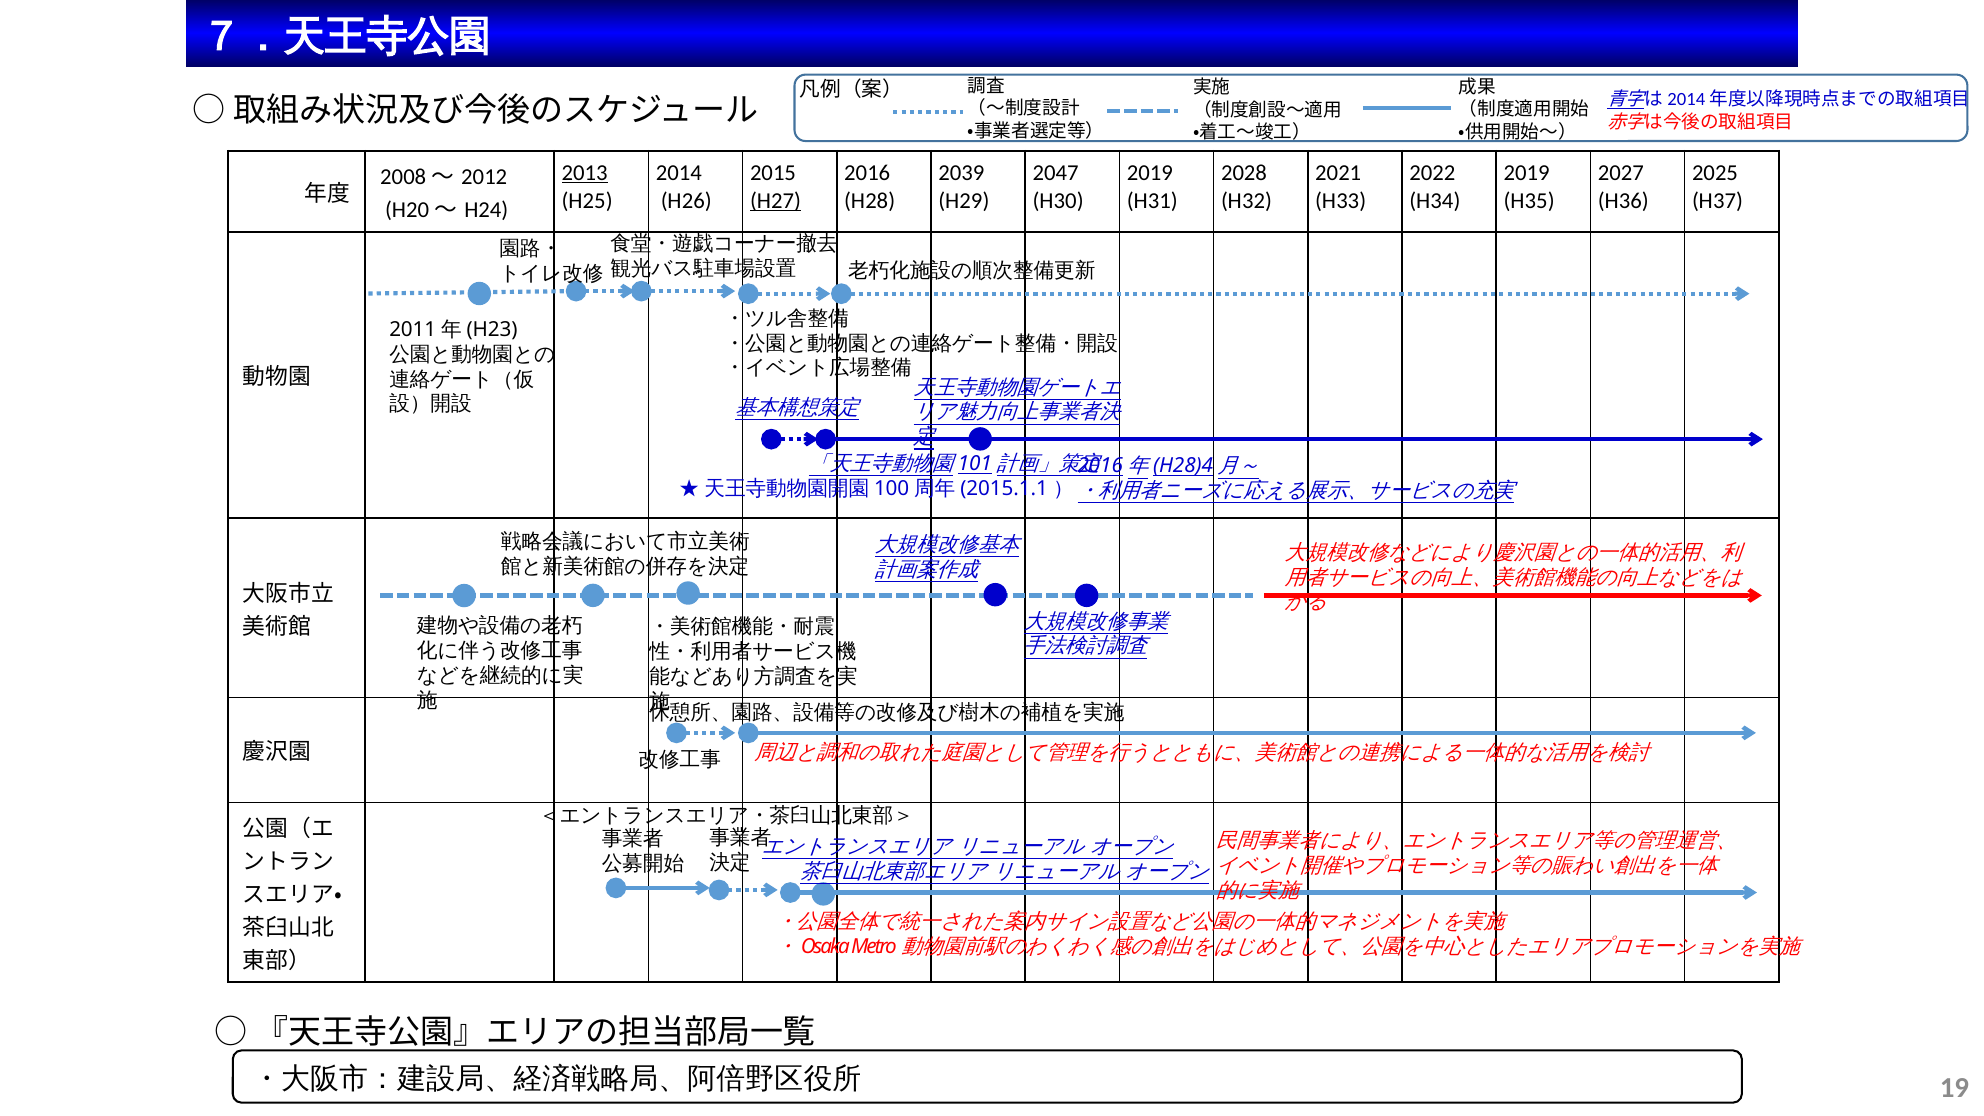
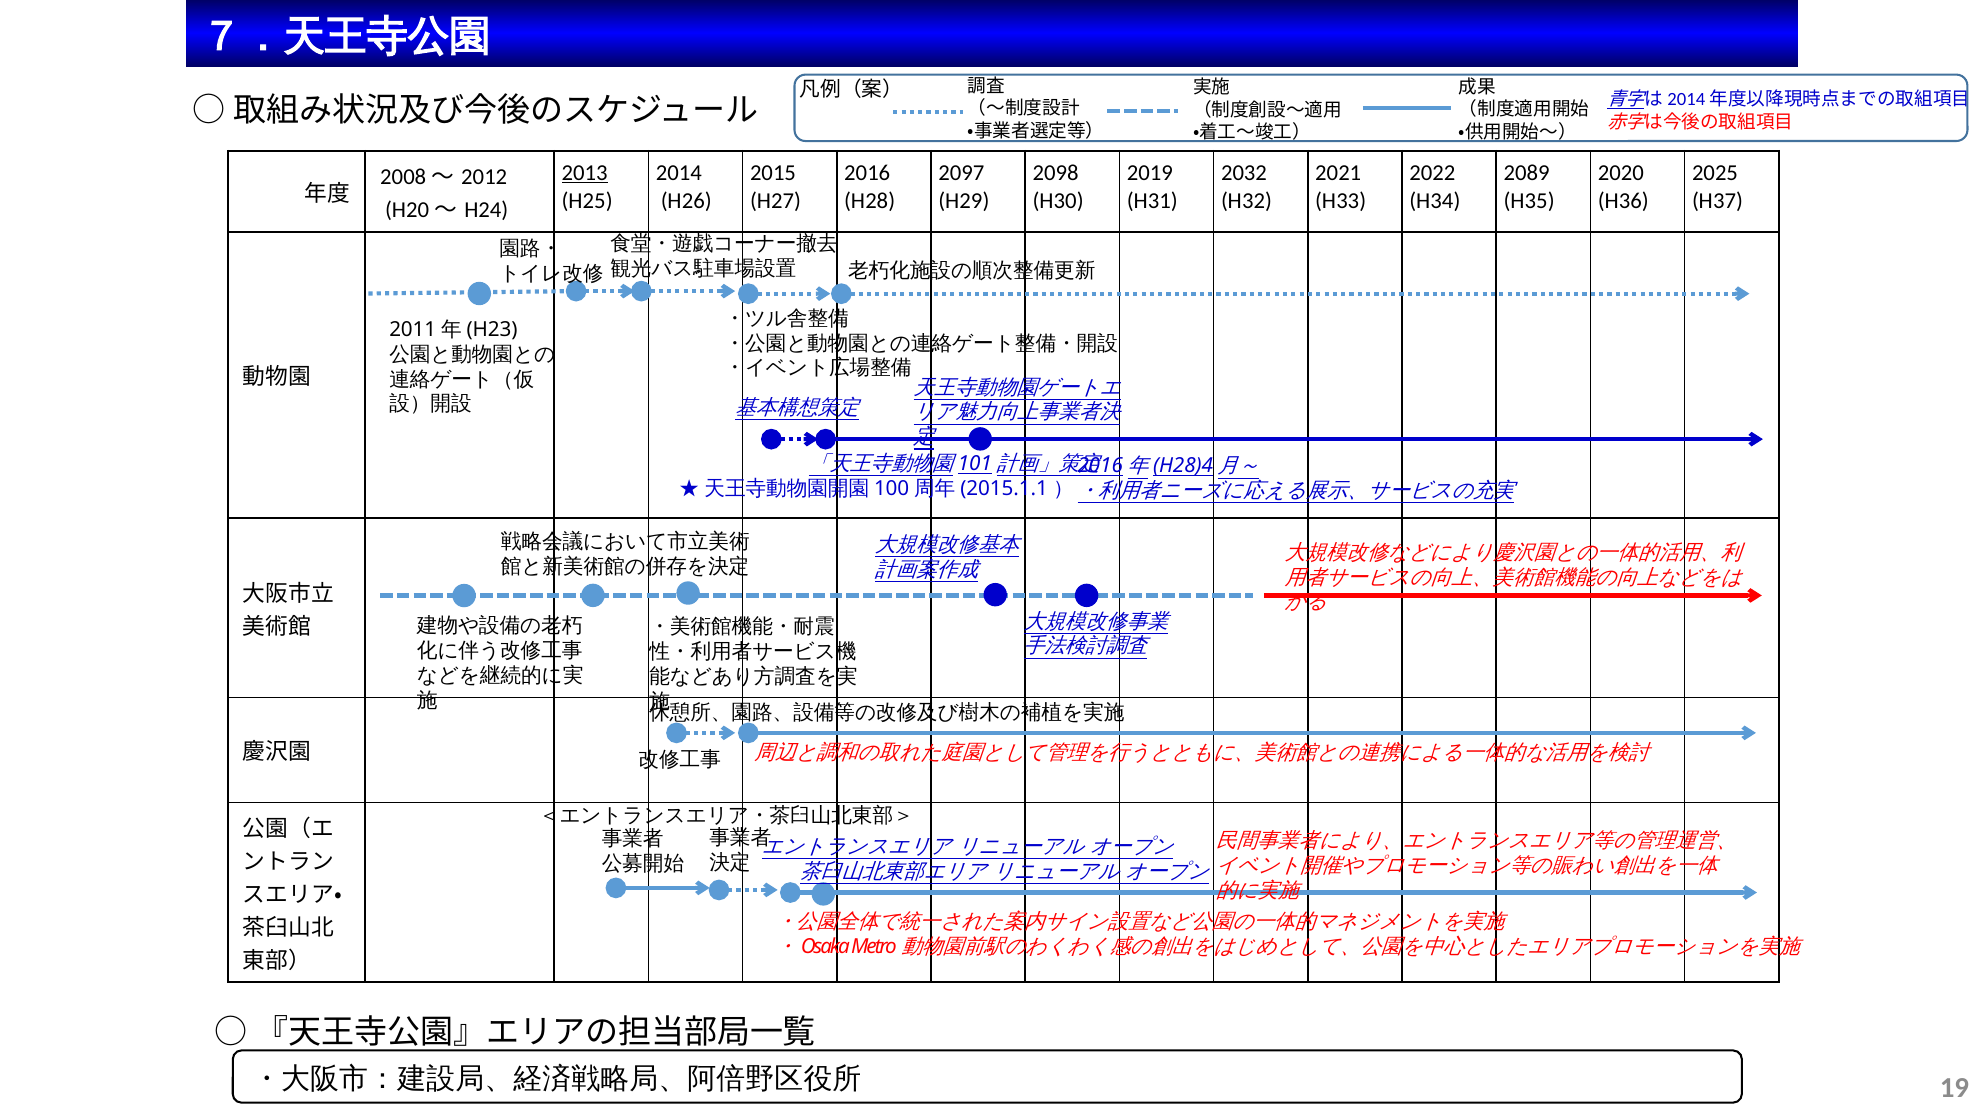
2039: 2039 -> 2097 (961, 173)
2047: 2047 -> 2098 (1056, 173)
2028: 2028 -> 2032 (1244, 173)
2019: 2019 -> 2089 (1527, 173)
2027: 2027 -> 2020 (1621, 173)
H27 underline: present -> none (776, 201)
